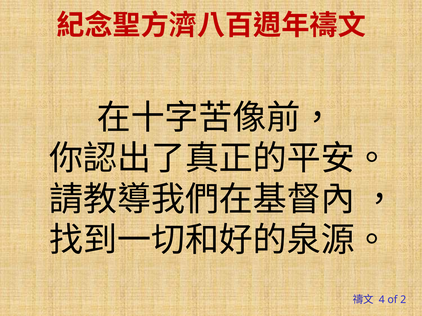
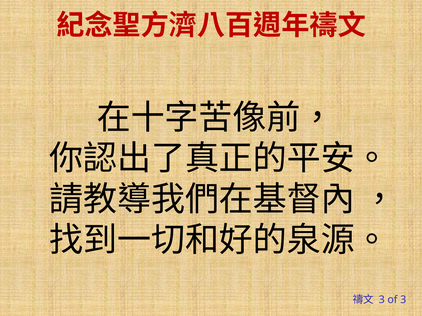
4: 4 -> 3 (382, 300)
of 2: 2 -> 3 (403, 300)
